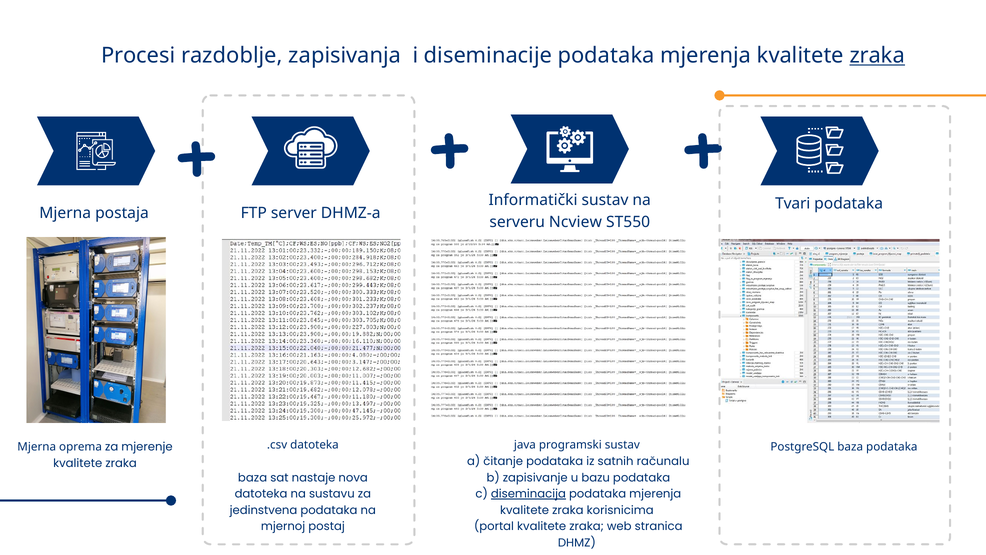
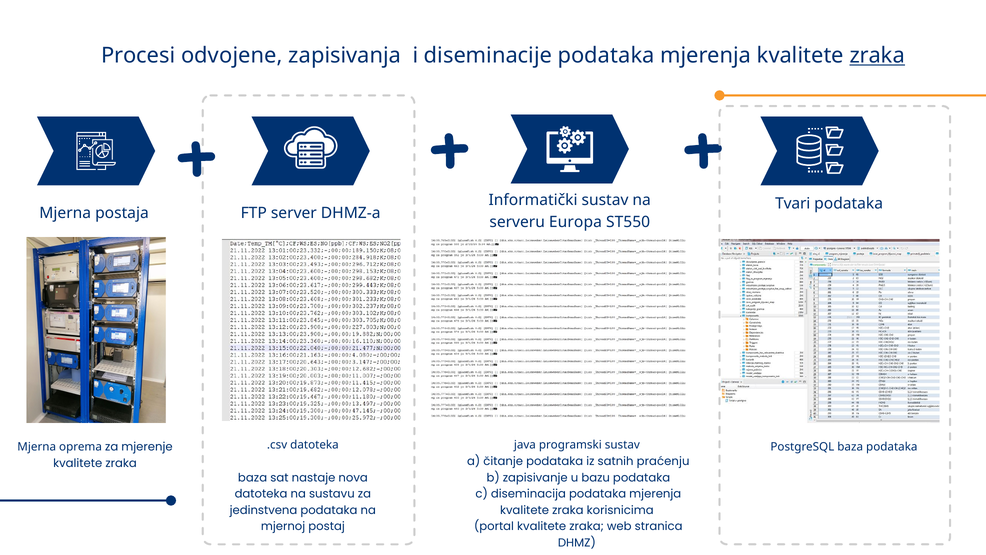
razdoblje: razdoblje -> odvojene (232, 56)
Ncview: Ncview -> Europa (575, 222)
računalu: računalu -> praćenju (663, 461)
diseminacija underline: present -> none (528, 494)
